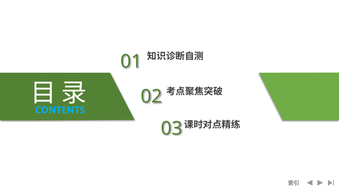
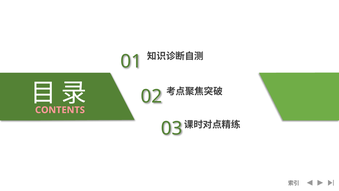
CONTENTS colour: light blue -> pink (60, 110)
